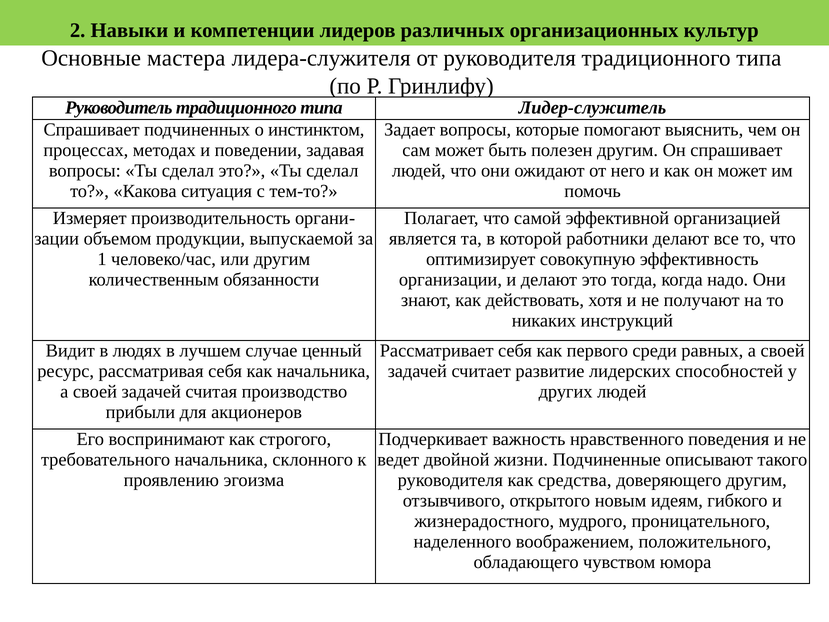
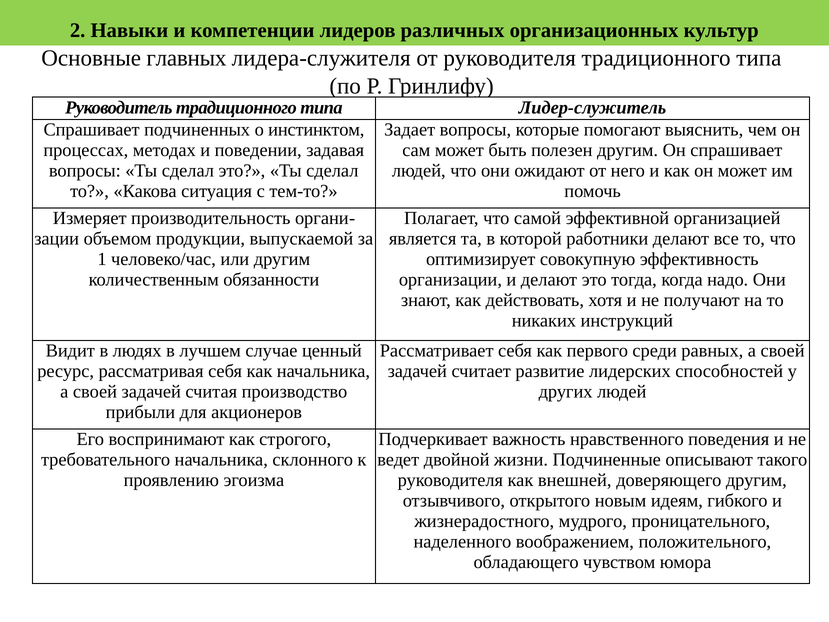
мастера: мастера -> главных (186, 58)
средства: средства -> внешней (575, 480)
